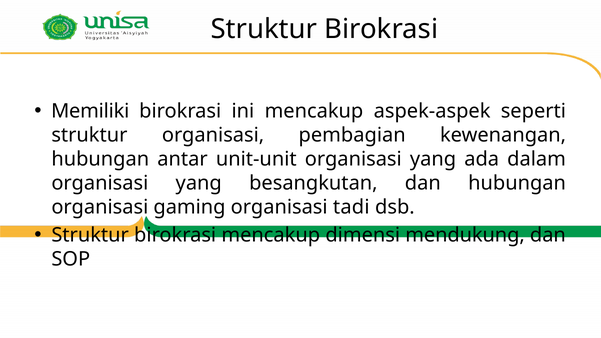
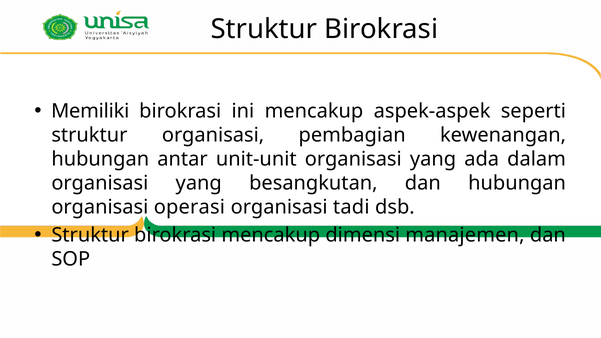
gaming: gaming -> operasi (189, 207)
mendukung: mendukung -> manajemen (465, 235)
